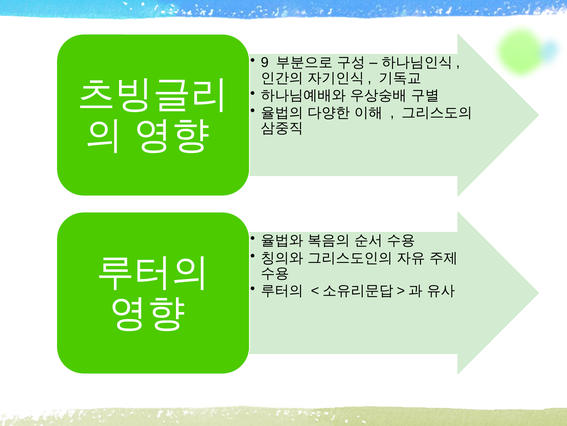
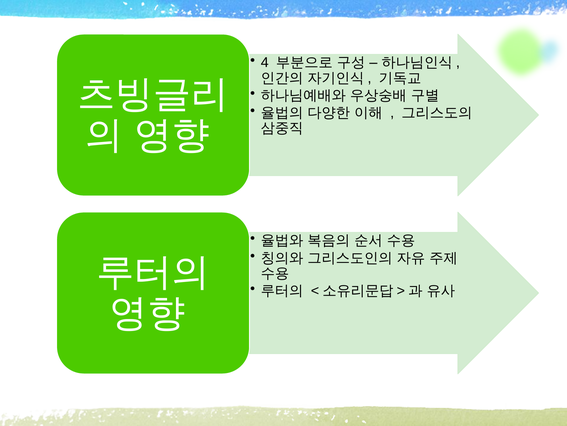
9: 9 -> 4 (265, 63)
